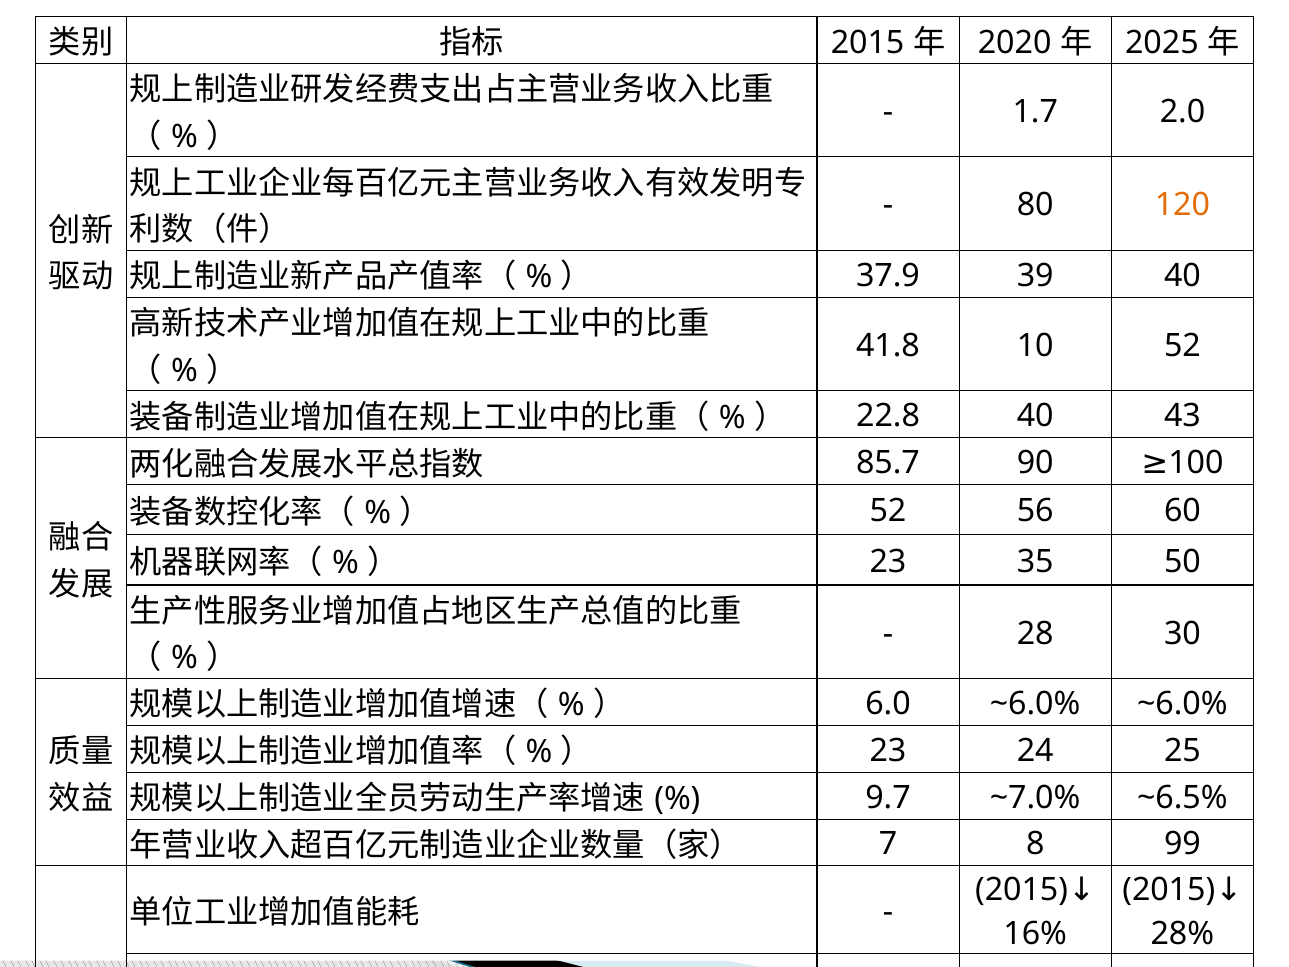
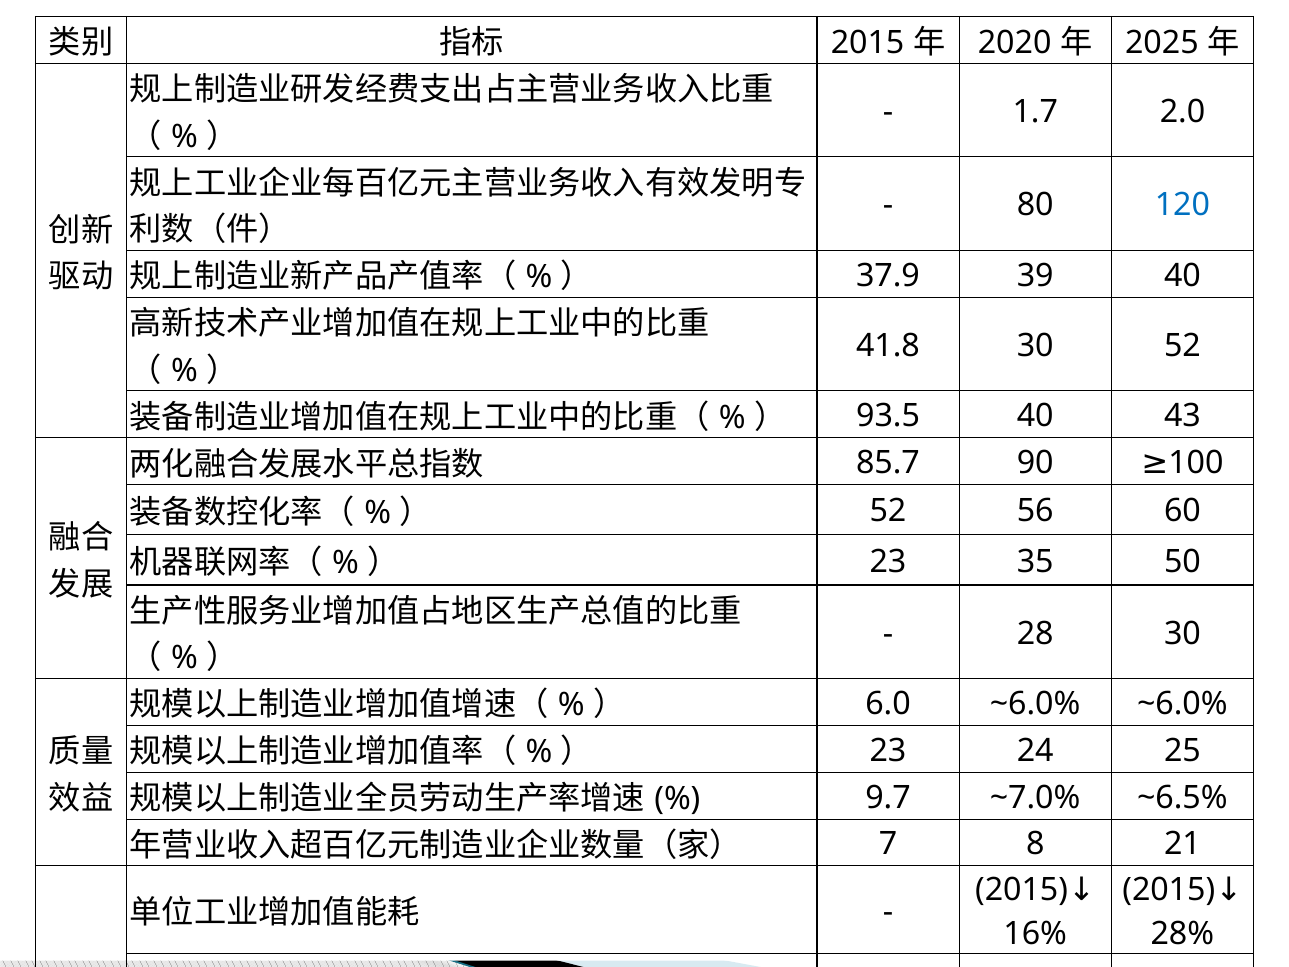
120 colour: orange -> blue (1182, 205)
41.8 10: 10 -> 30 (1035, 346)
22.8: 22.8 -> 93.5 (888, 416)
99: 99 -> 21 (1182, 844)
